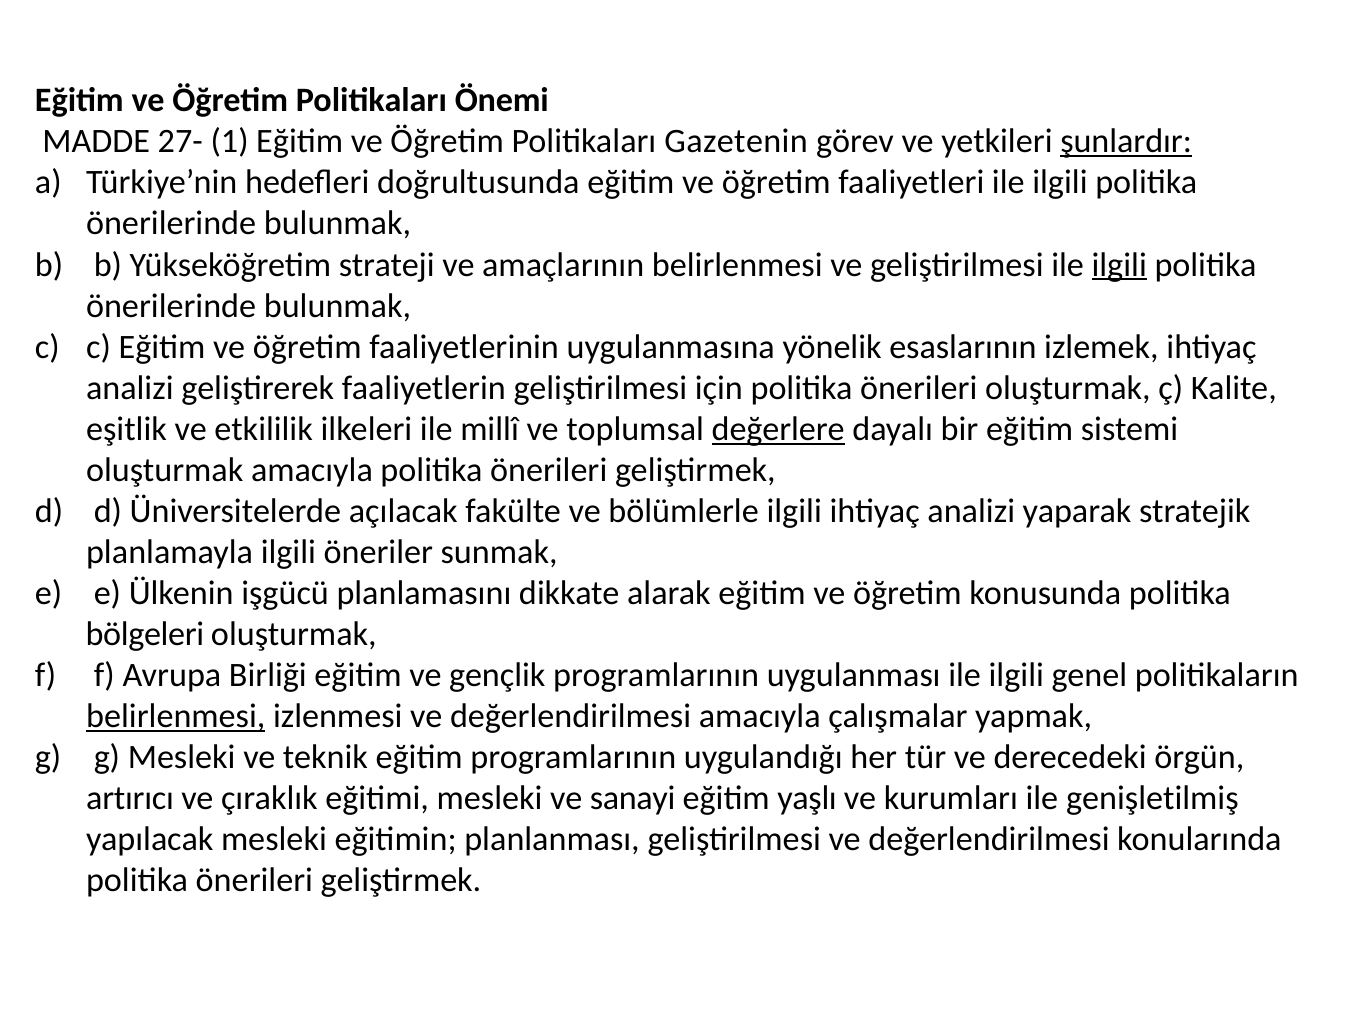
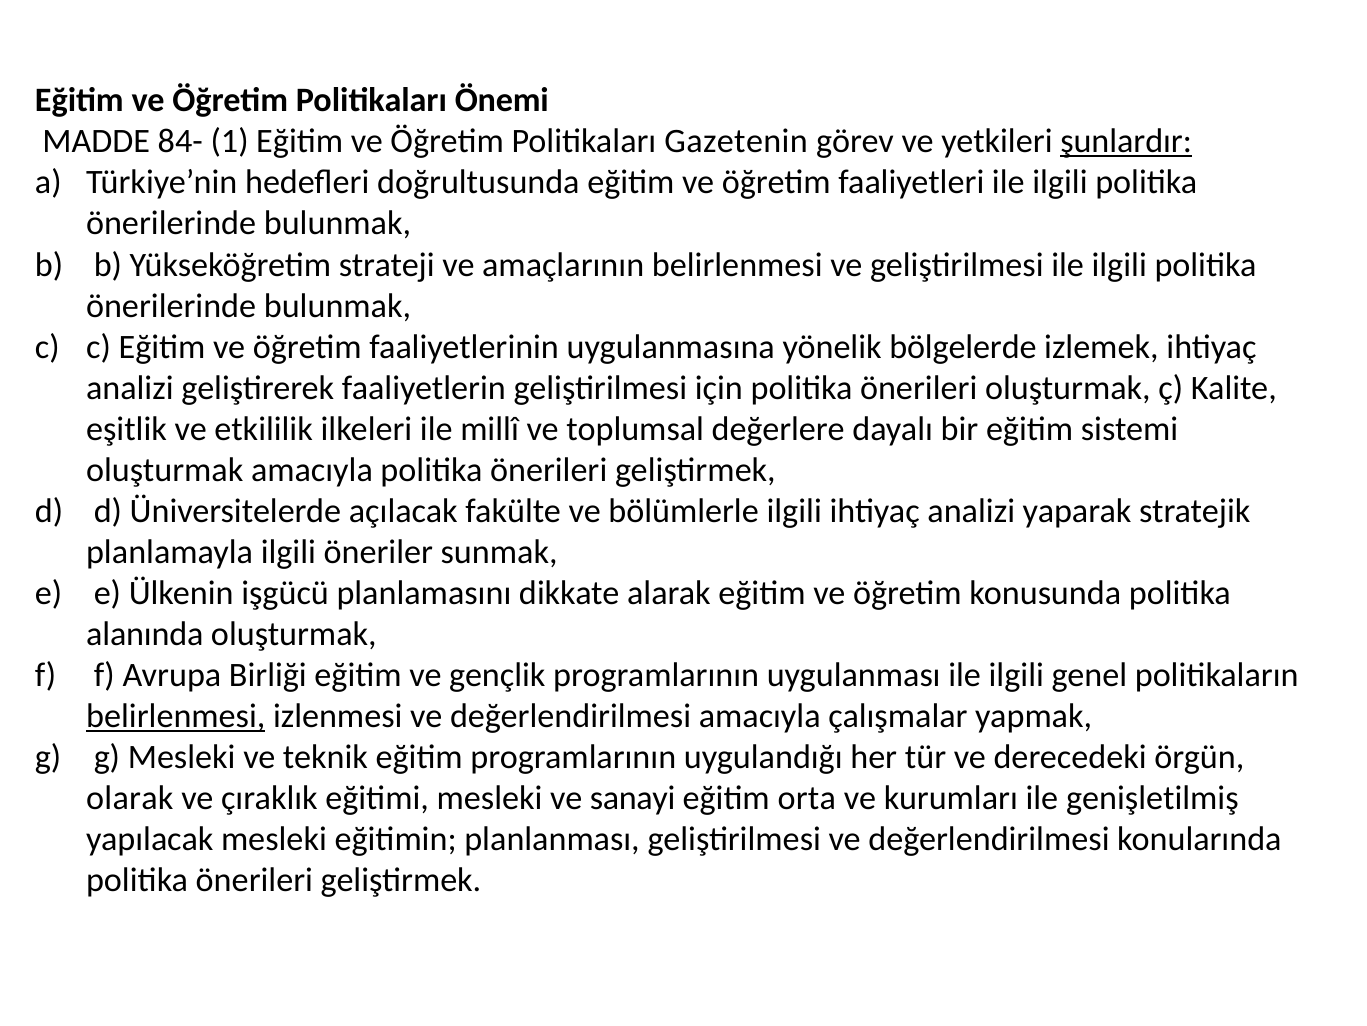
27-: 27- -> 84- (180, 142)
ilgili underline: present -> none (1119, 265)
esaslarının: esaslarının -> bölgelerde (963, 347)
değerlere underline: present -> none (778, 429)
bölgeleri: bölgeleri -> alanında (145, 634)
artırıcı: artırıcı -> olarak (130, 798)
yaşlı: yaşlı -> orta (807, 798)
